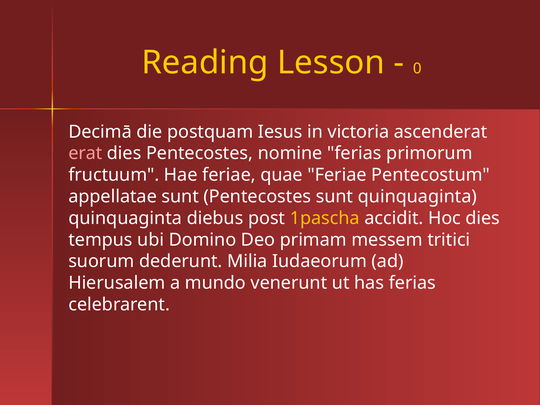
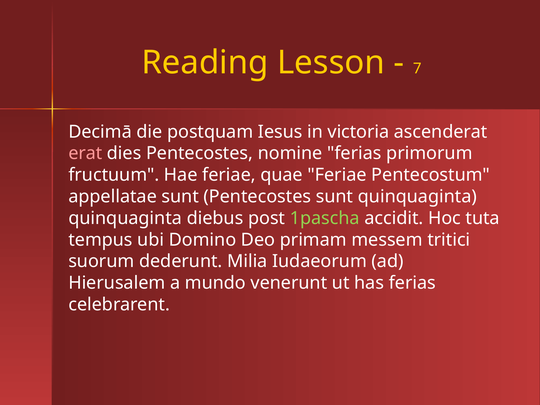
0: 0 -> 7 (417, 69)
1pascha colour: yellow -> light green (325, 218)
Hoc dies: dies -> tuta (483, 218)
